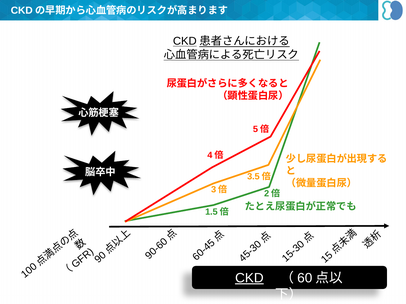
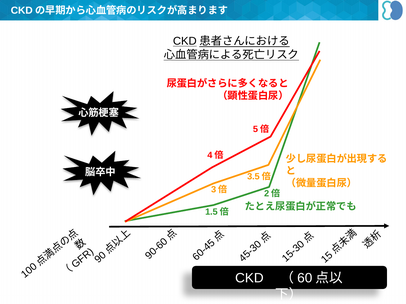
CKD underline: present -> none (249, 279)
